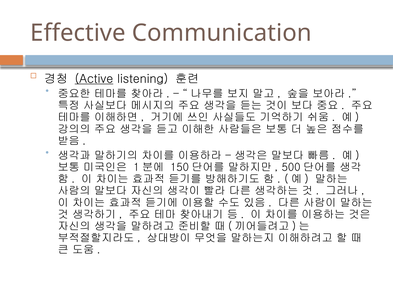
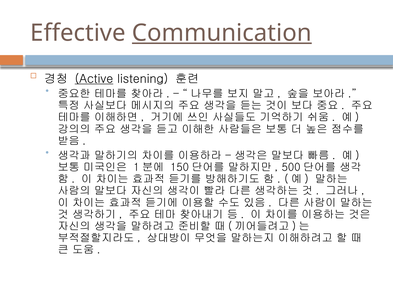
Communication underline: none -> present (222, 33)
